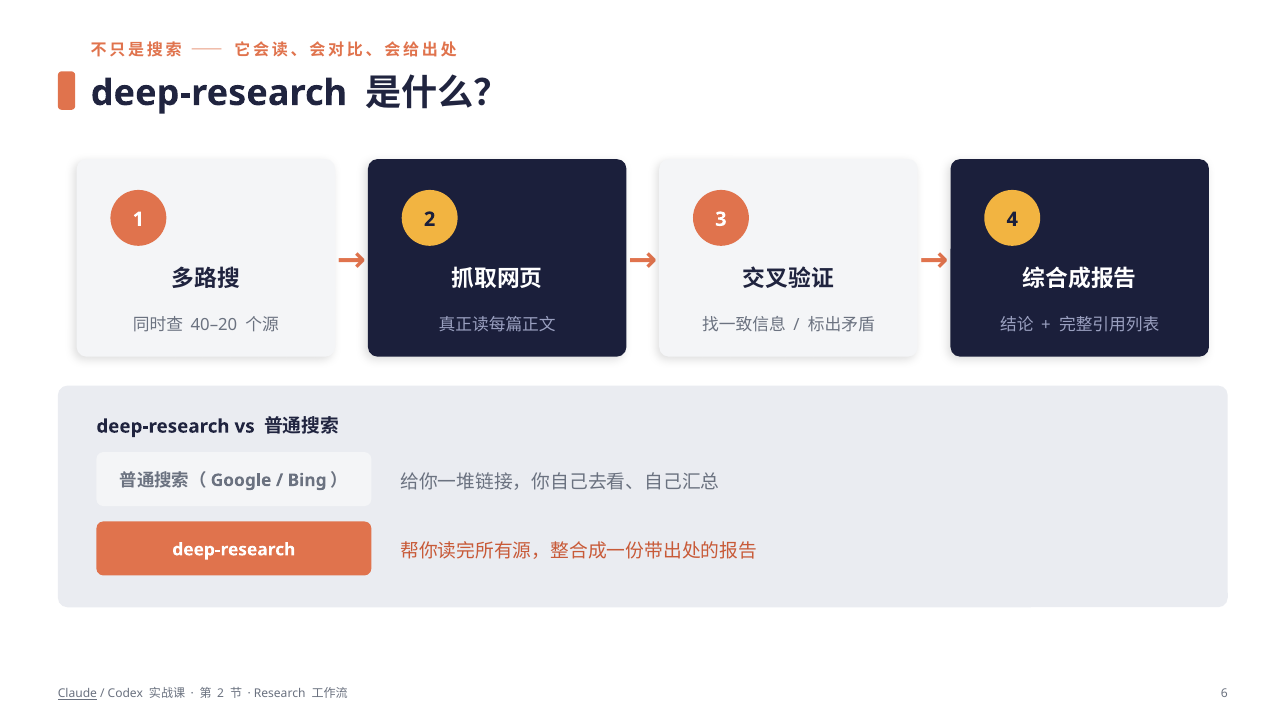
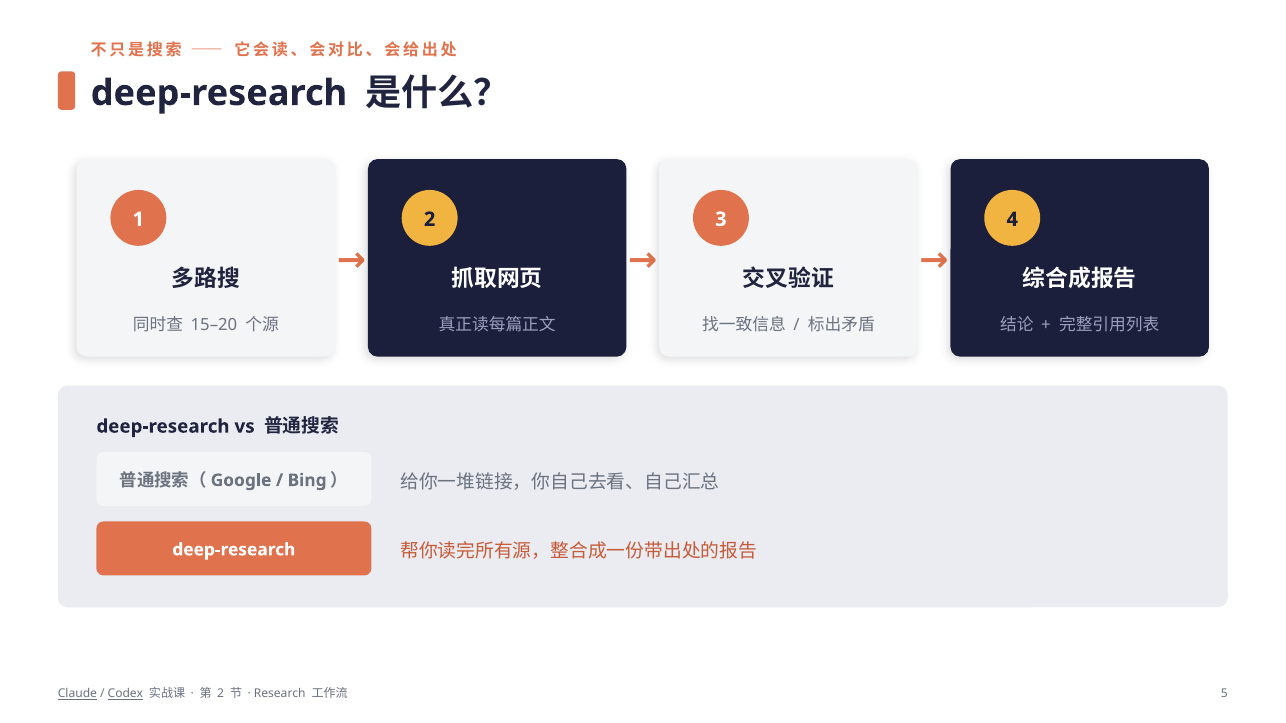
40–20: 40–20 -> 15–20 (214, 325)
Codex underline: none -> present (125, 694)
6: 6 -> 5 (1224, 694)
